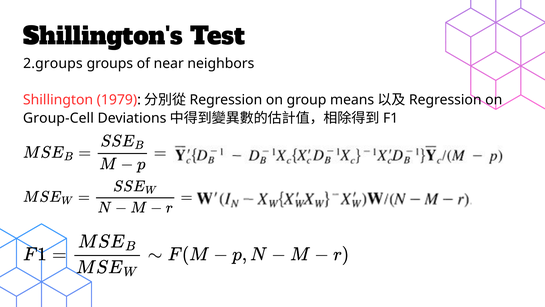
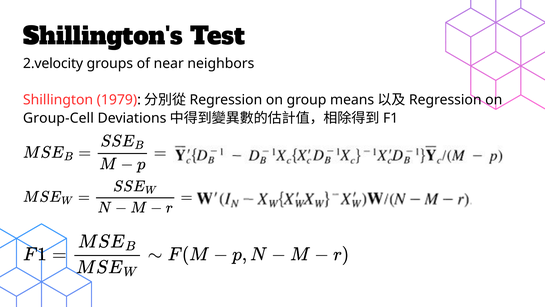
2.groups: 2.groups -> 2.velocity (53, 63)
